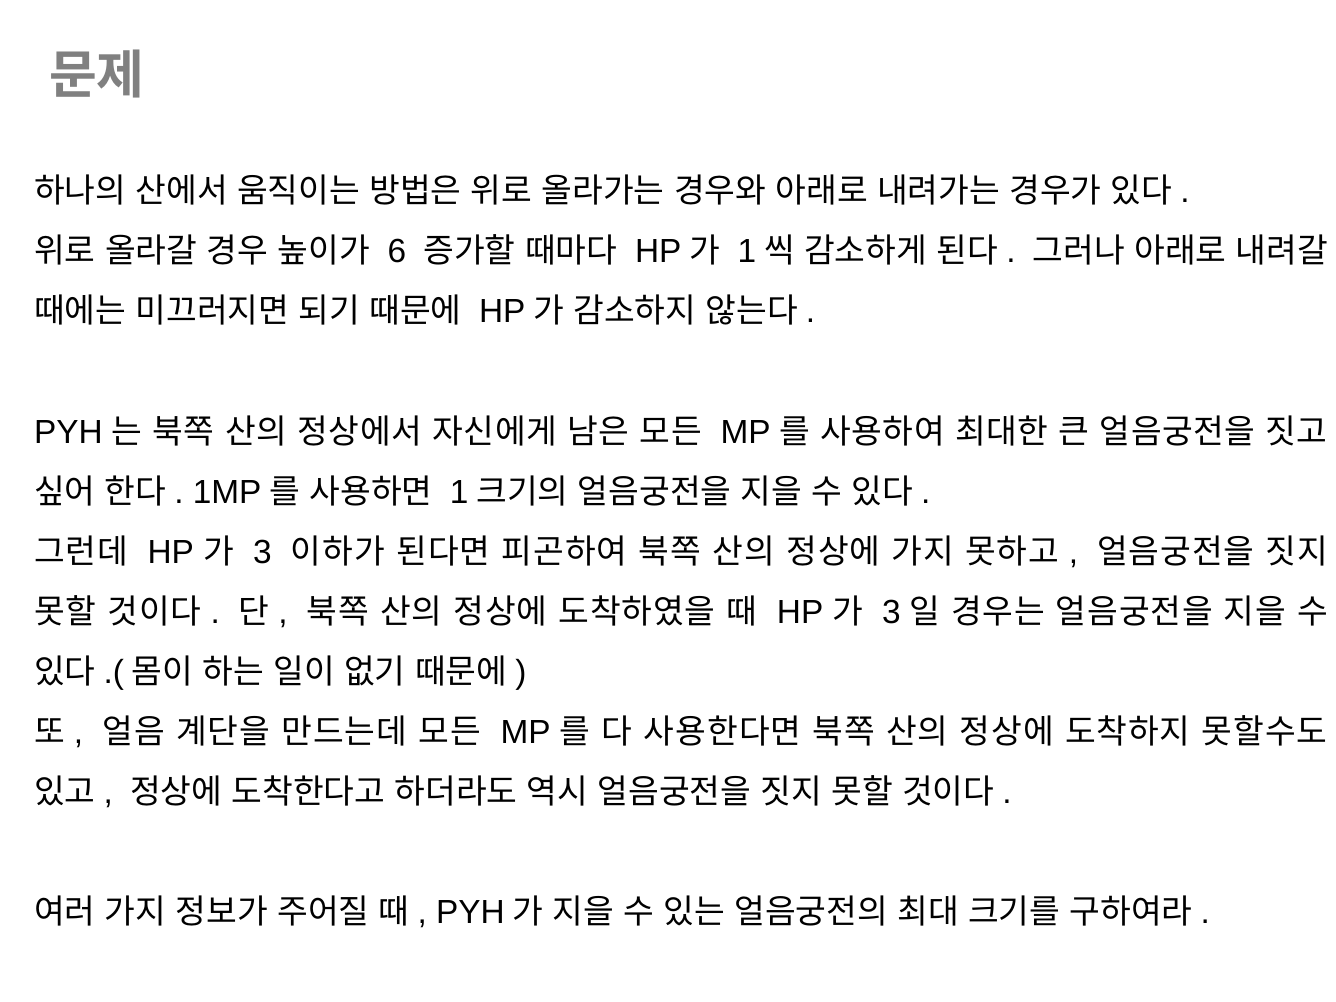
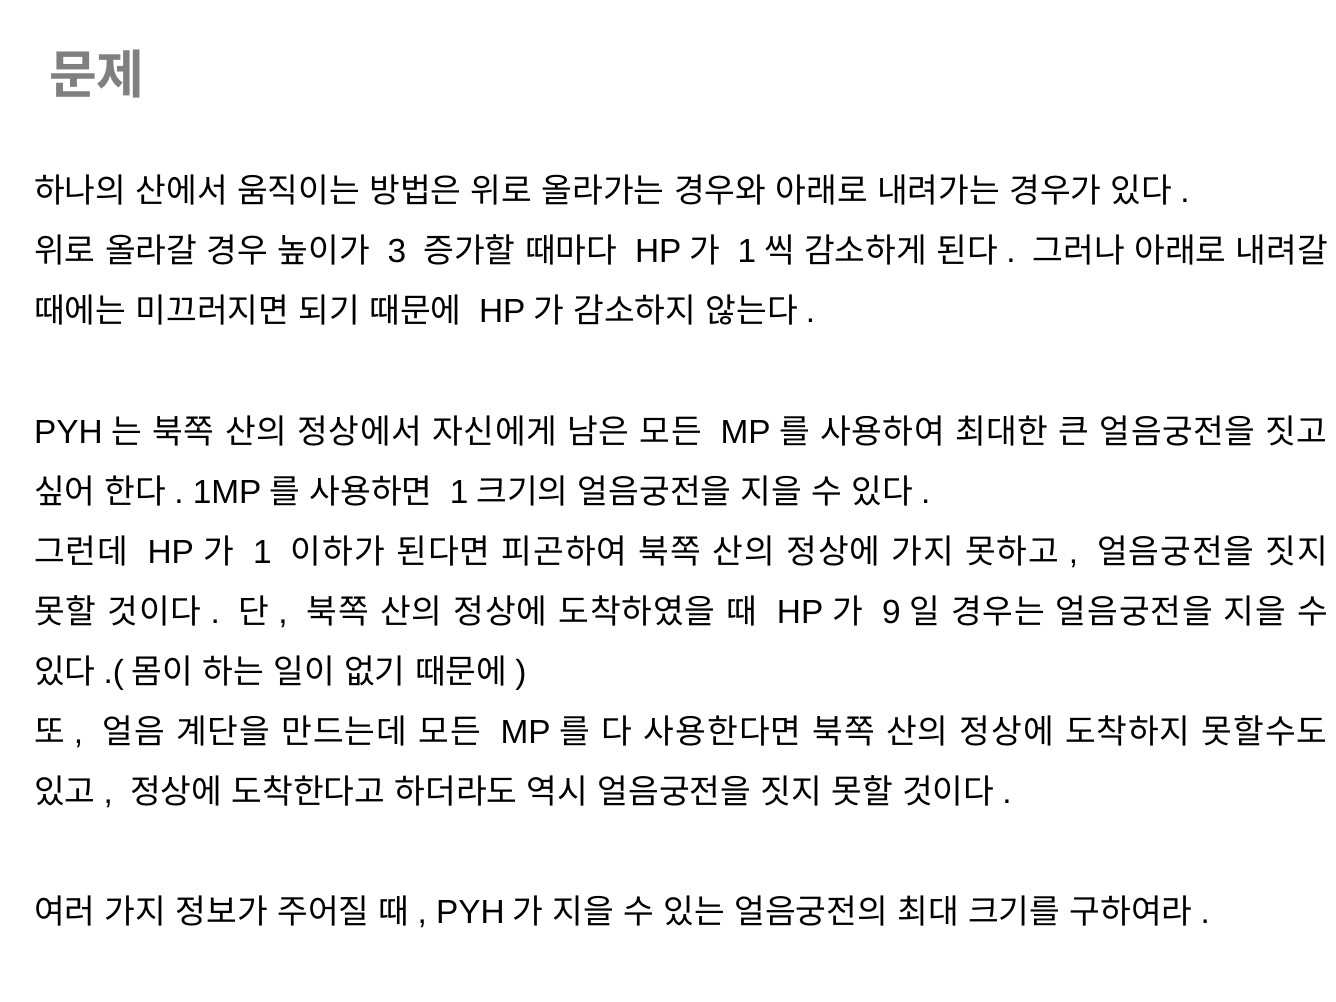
6: 6 -> 3 (397, 252)
3: 3 -> 1 (262, 552)
3: 3 -> 9 (891, 612)
